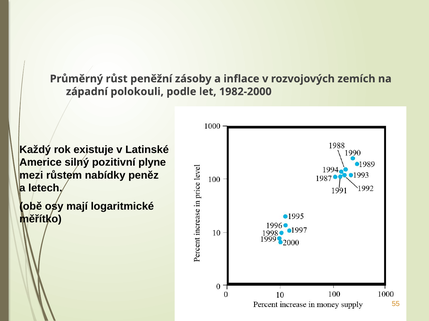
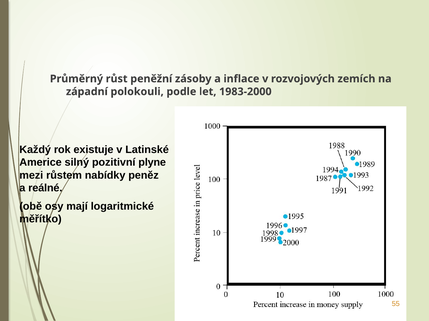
1982-2000: 1982-2000 -> 1983-2000 (245, 92)
letech: letech -> reálné (45, 189)
